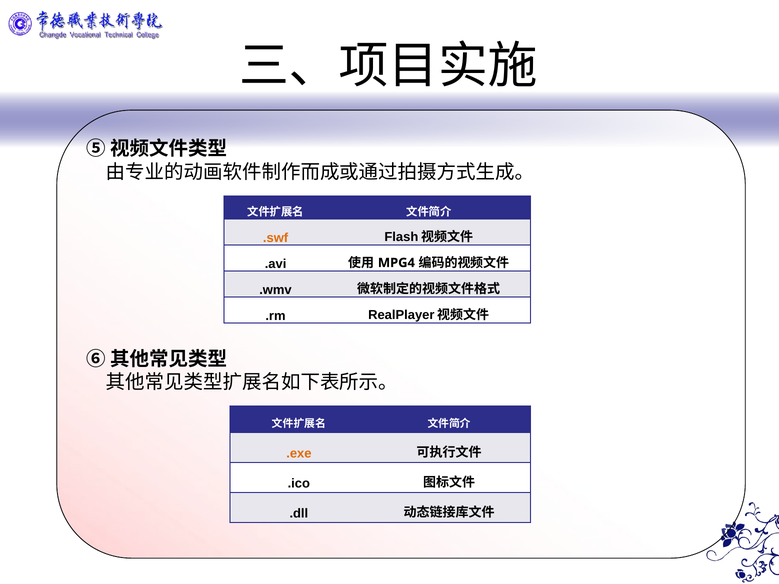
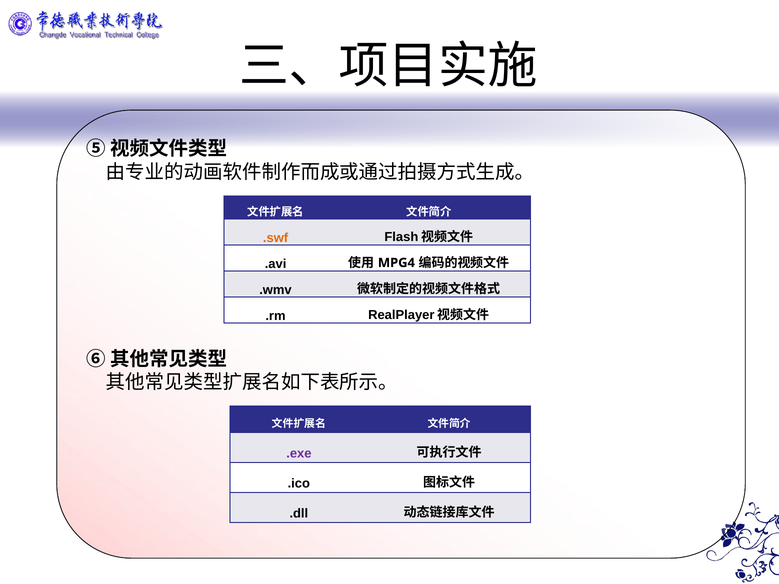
.exe colour: orange -> purple (299, 454)
